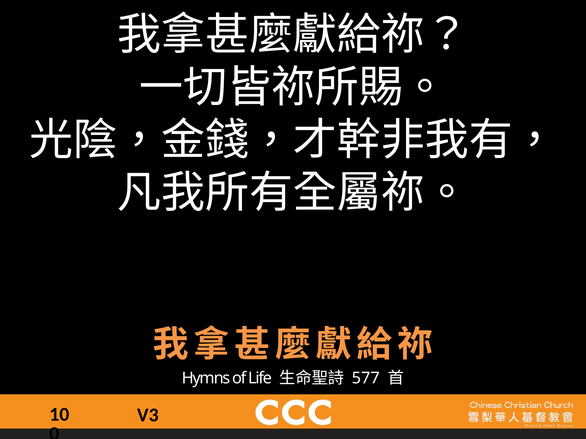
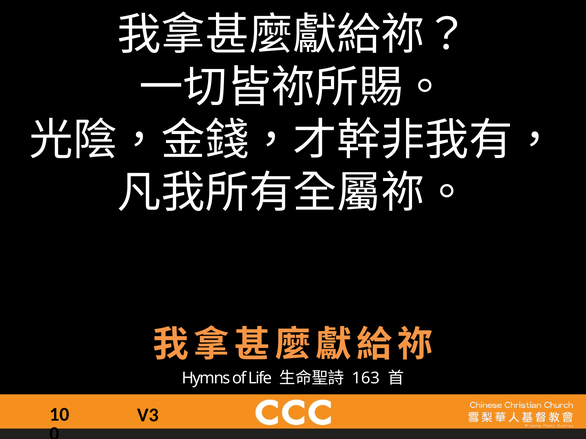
577: 577 -> 163 (366, 379)
